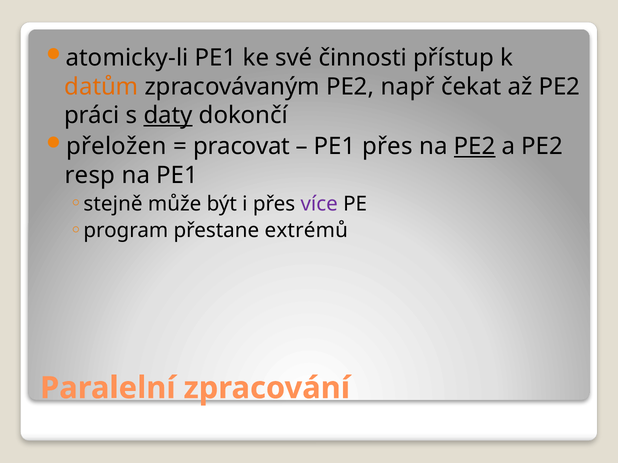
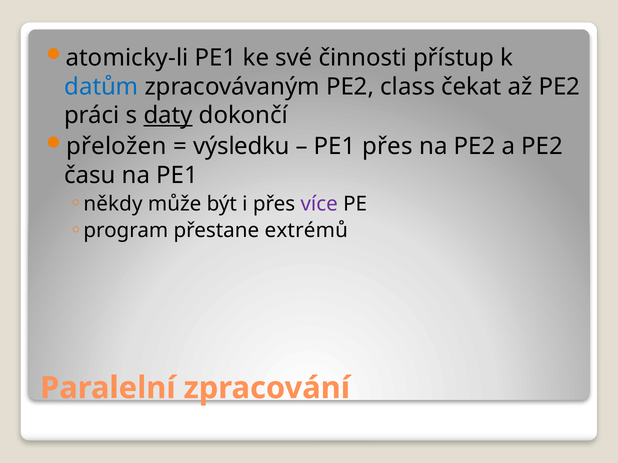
datům colour: orange -> blue (101, 87)
např: např -> class (408, 87)
pracovat: pracovat -> výsledku (242, 147)
PE2 underline: present -> none (475, 147)
resp: resp -> času (90, 175)
stejně: stejně -> někdy (113, 204)
